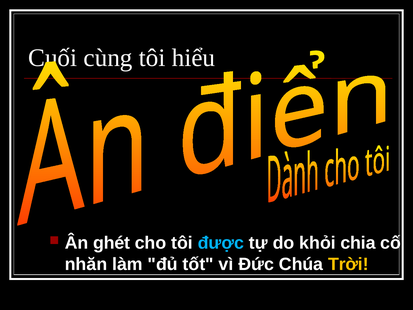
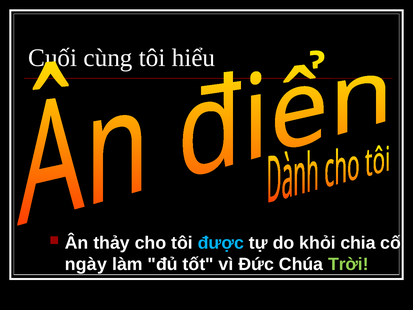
ghét: ghét -> thảy (112, 243)
nhăn: nhăn -> ngày (86, 264)
Trời colour: yellow -> light green (348, 264)
